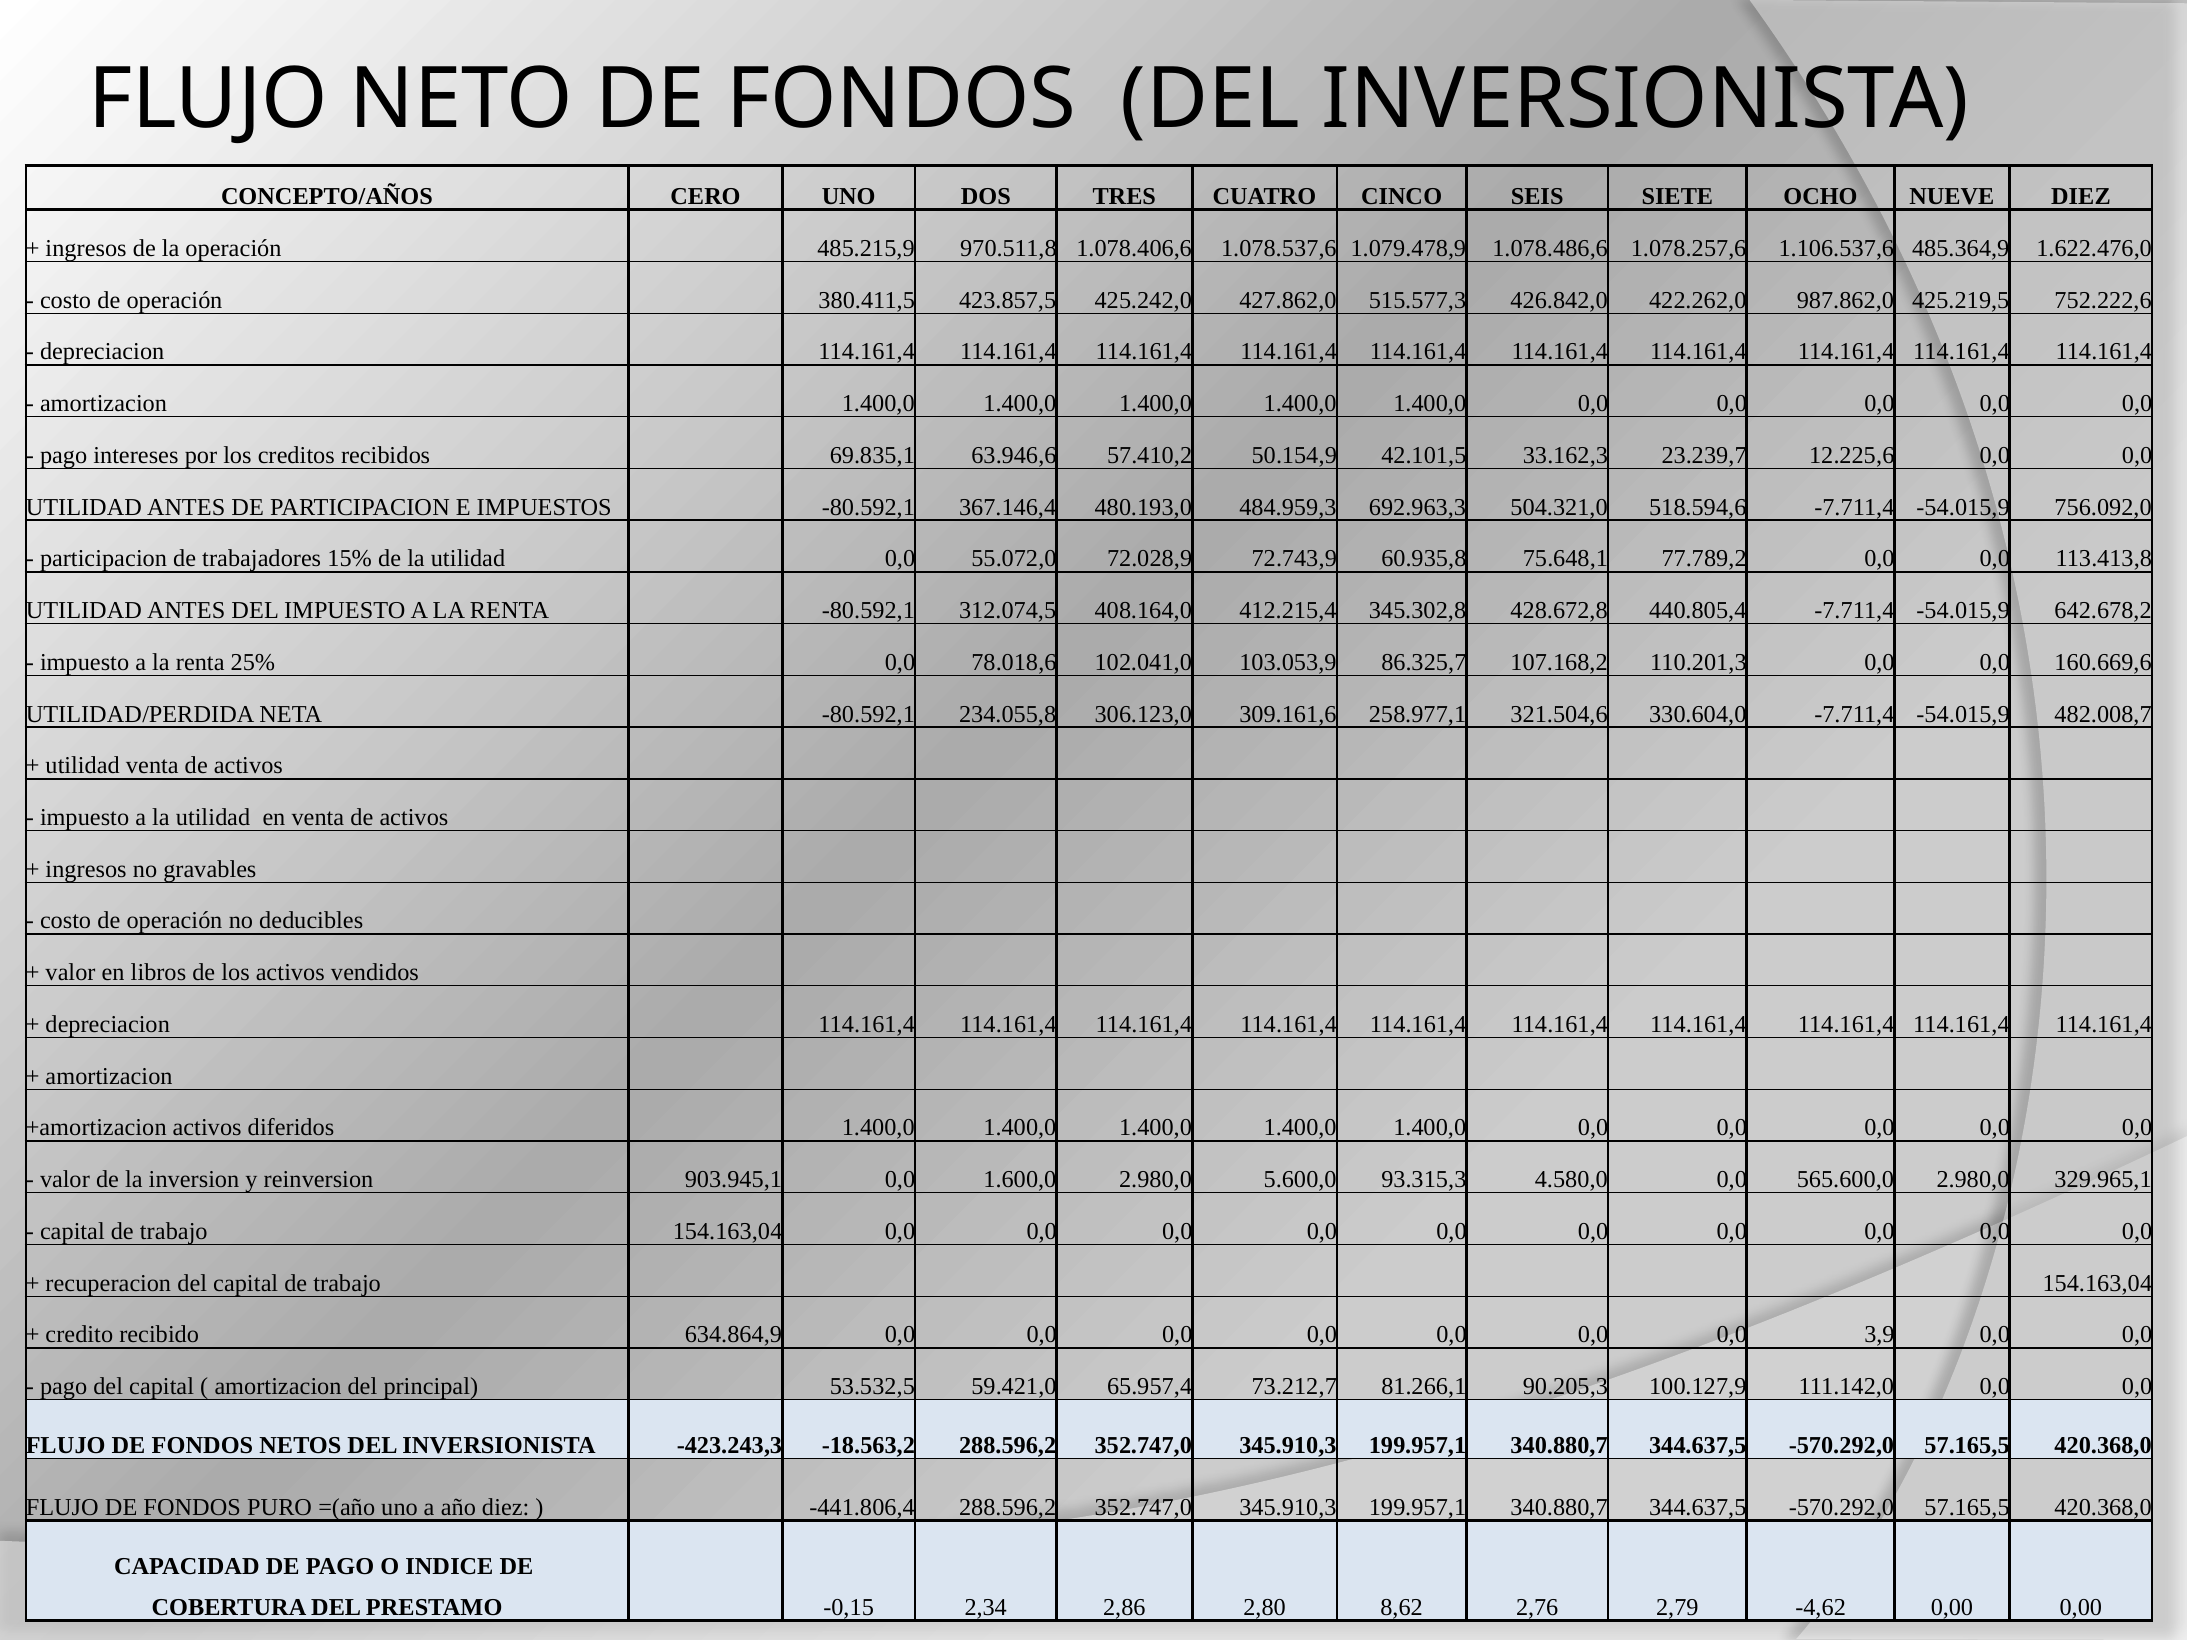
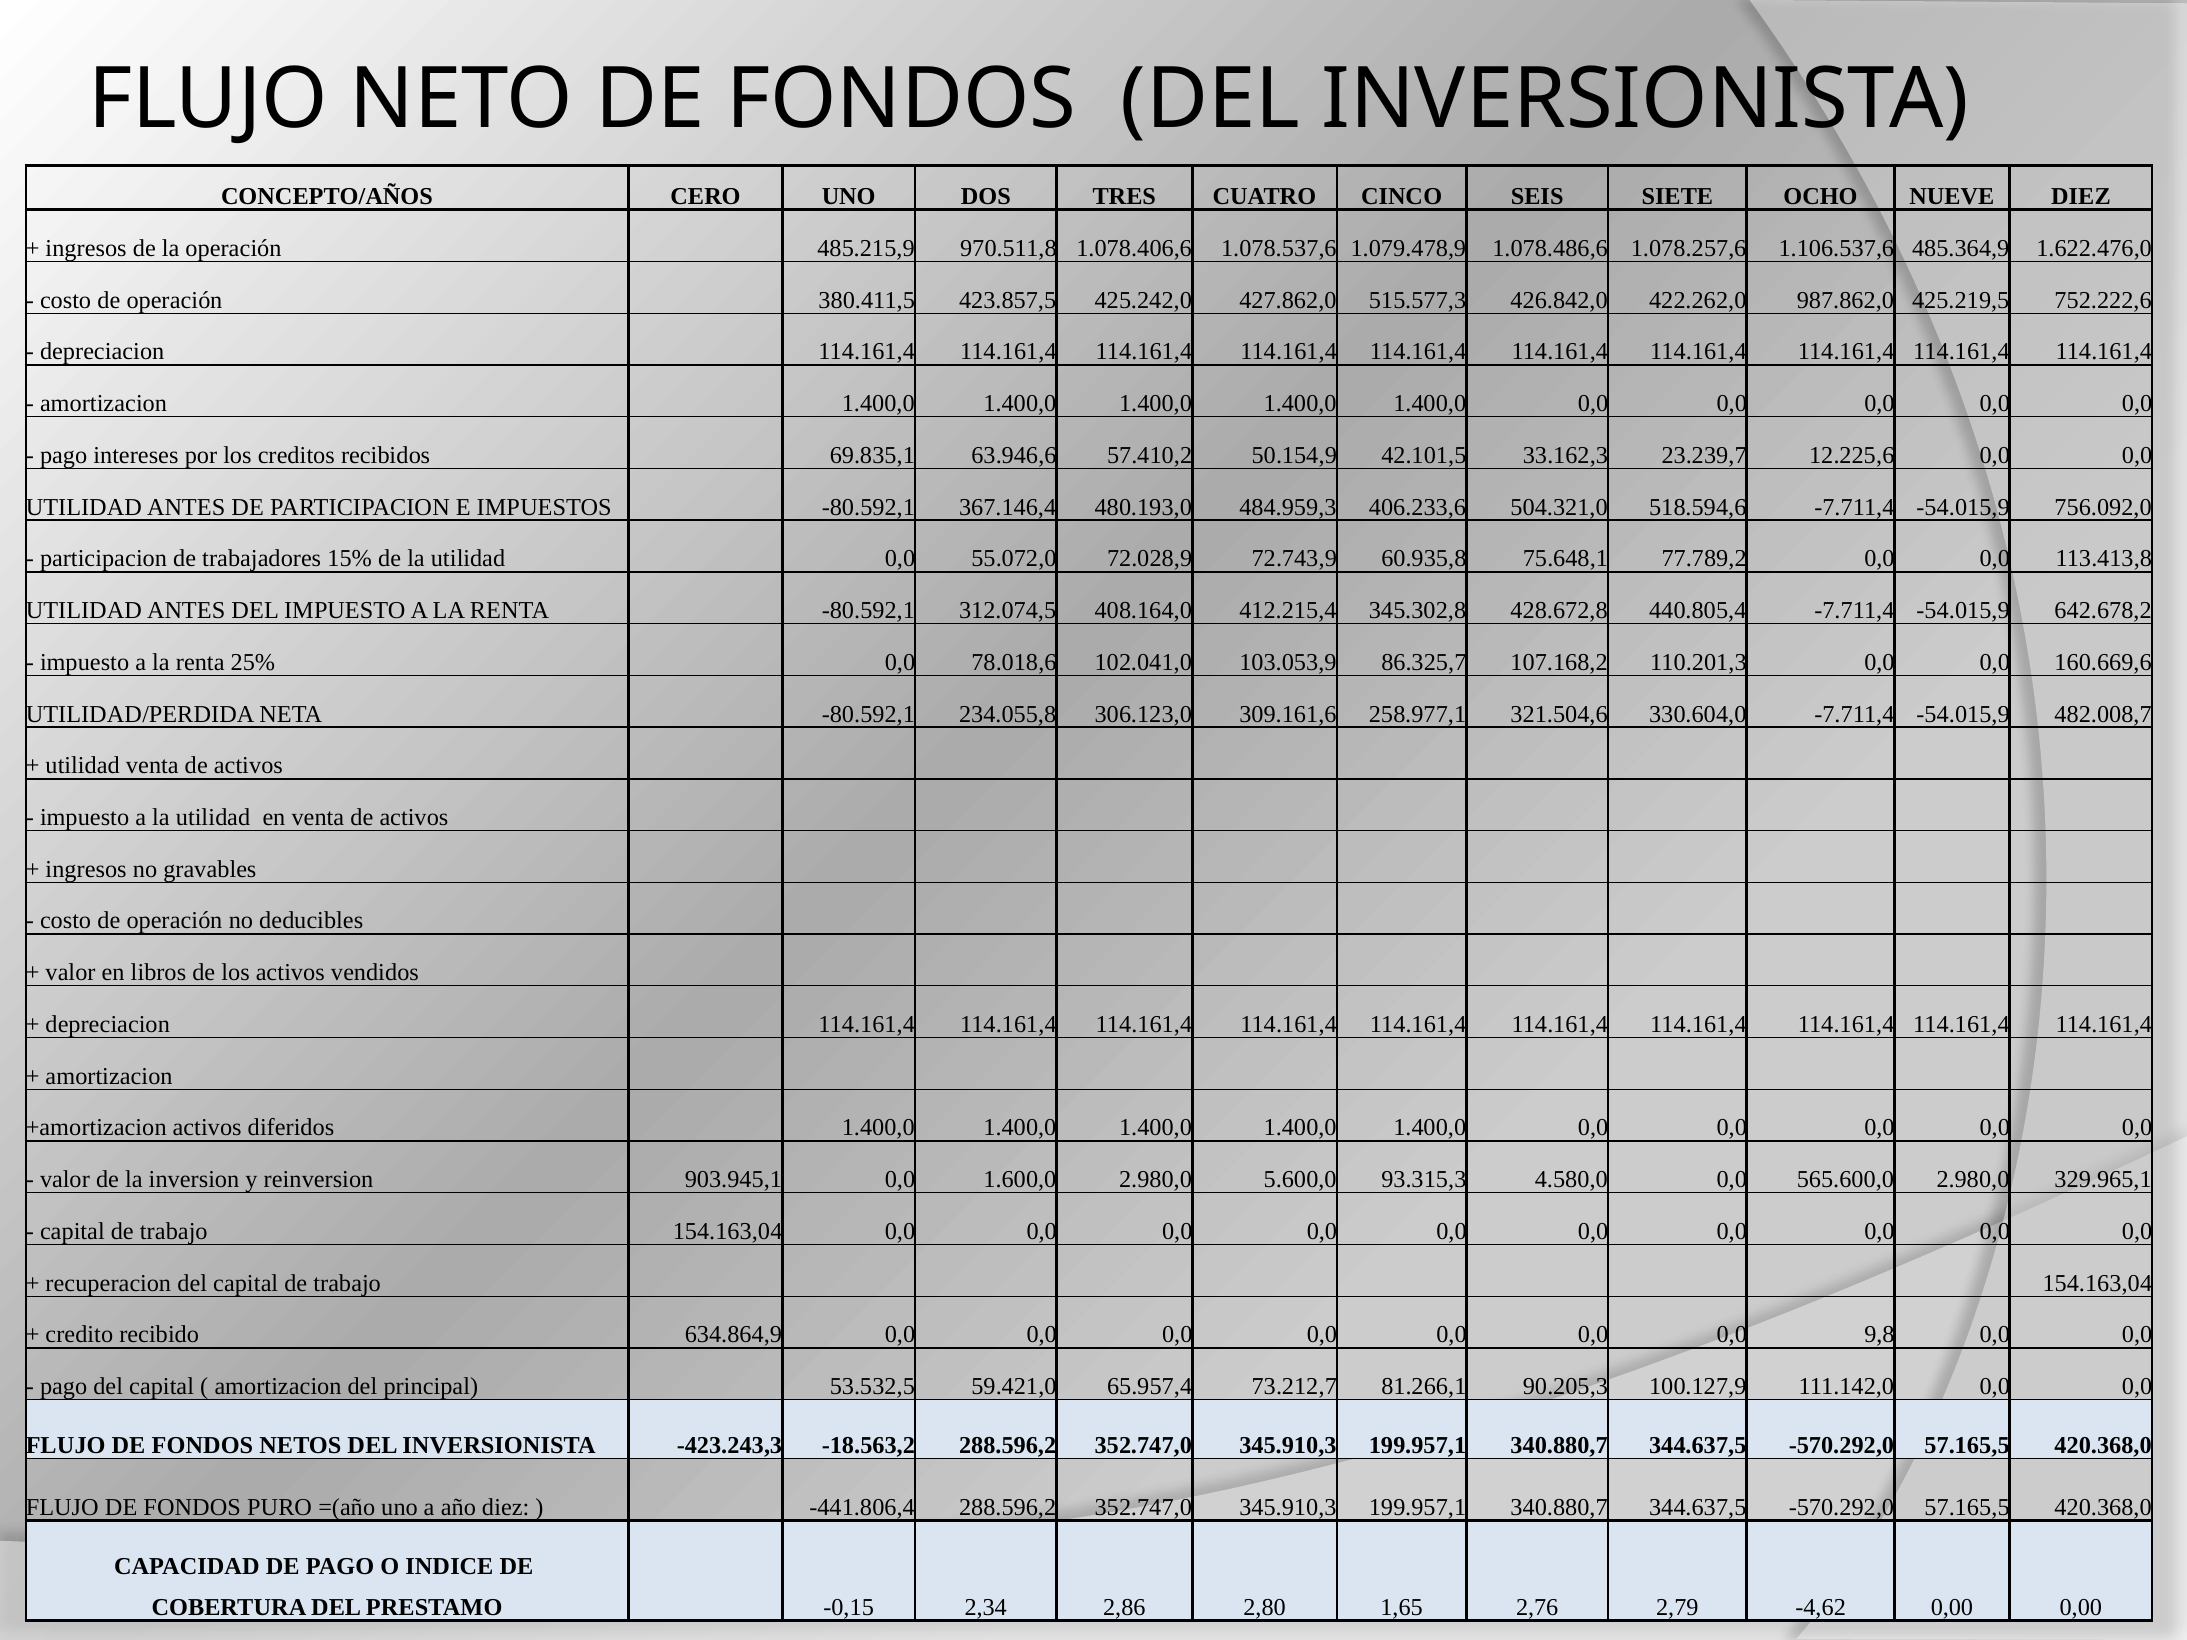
692.963,3: 692.963,3 -> 406.233,6 (1417, 507)
3,9: 3,9 -> 9,8 (1879, 1335)
8,62: 8,62 -> 1,65 (1402, 1608)
